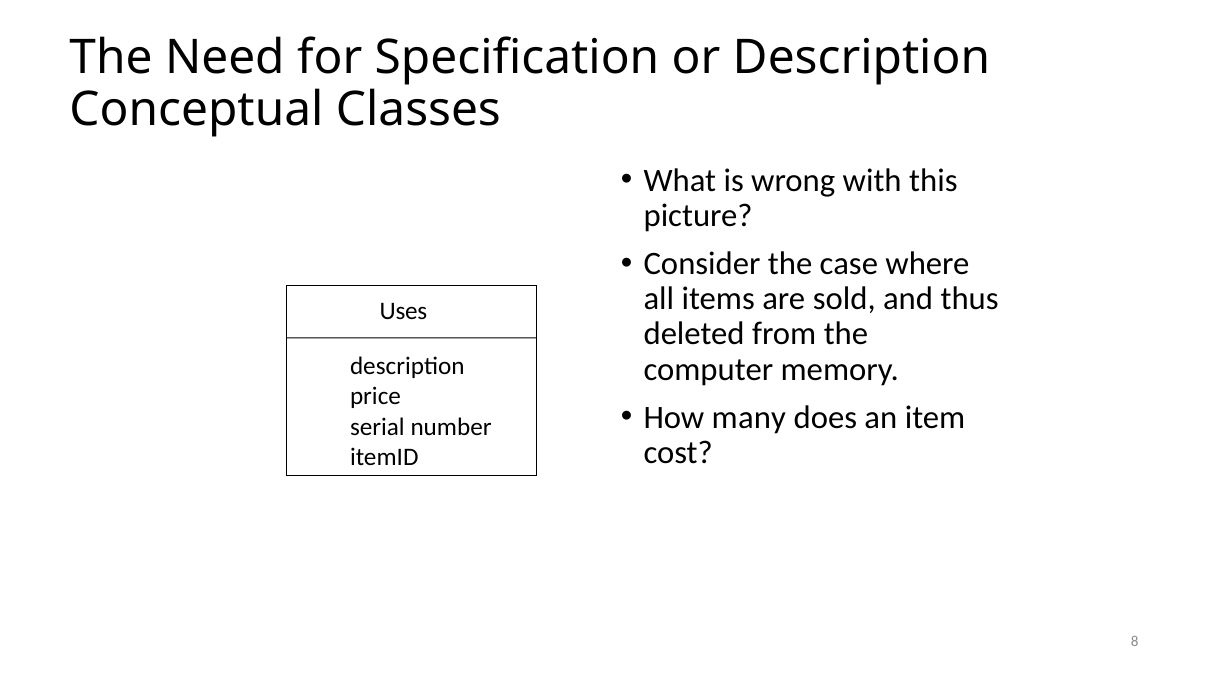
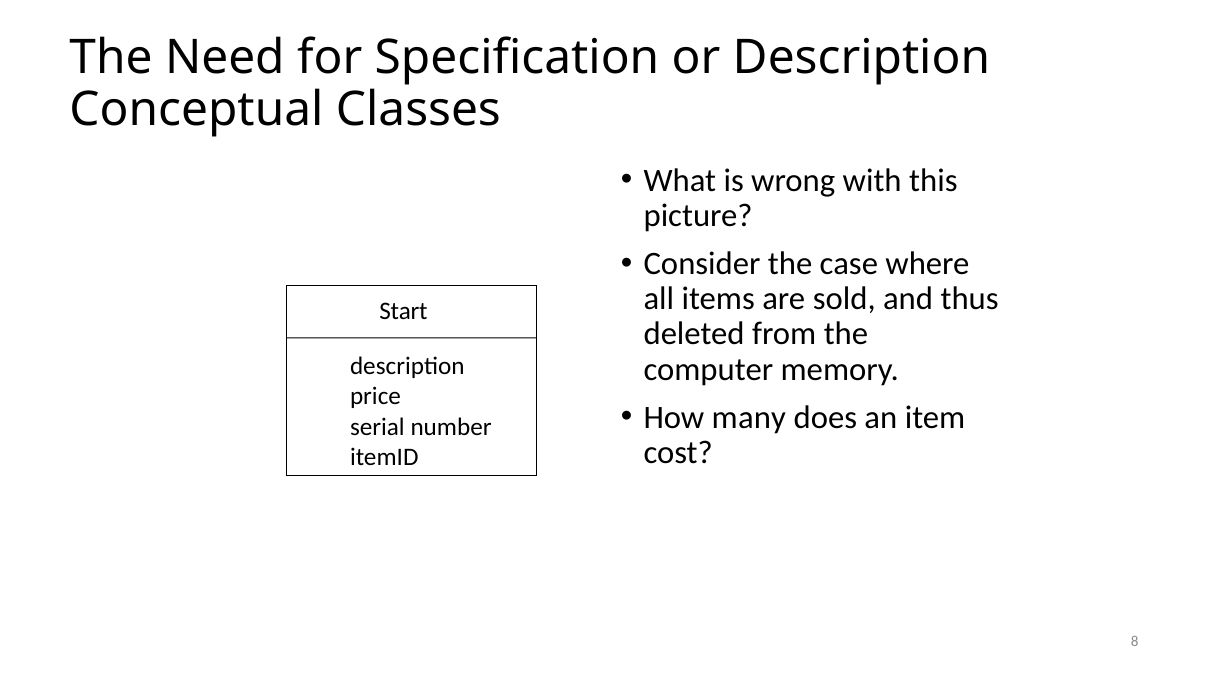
Uses: Uses -> Start (404, 311)
